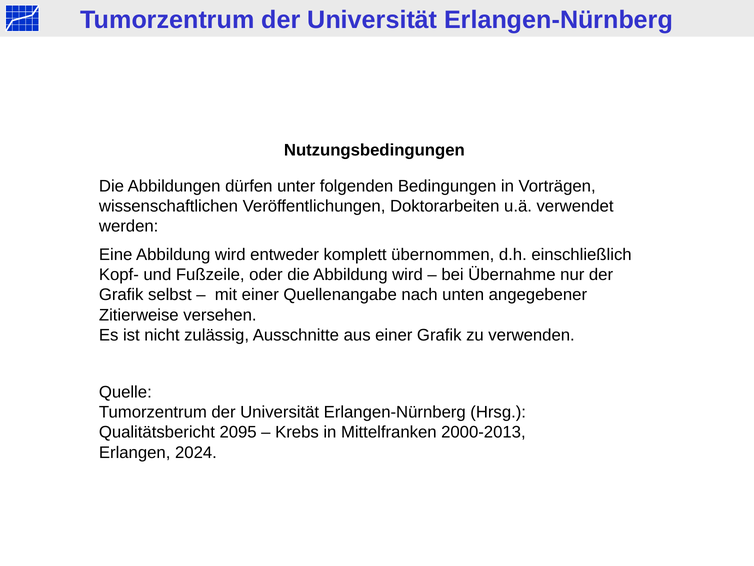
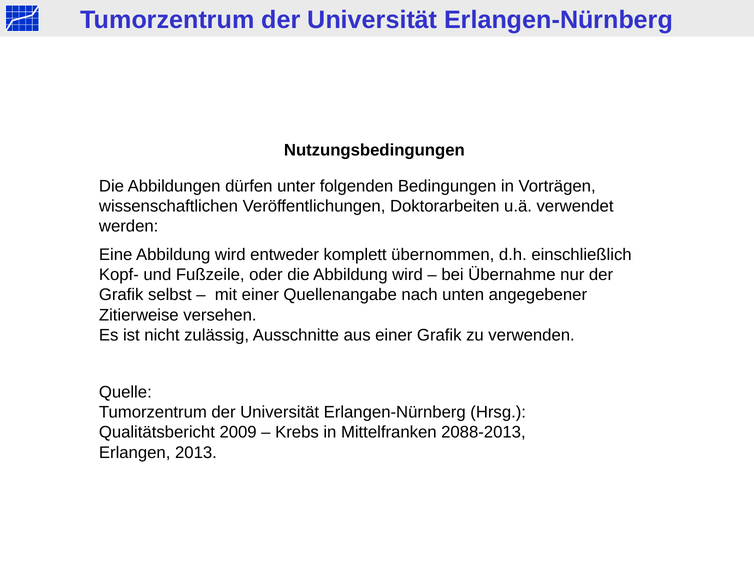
2095: 2095 -> 2009 (238, 432)
2000-2013: 2000-2013 -> 2088-2013 (483, 432)
2024: 2024 -> 2013 (196, 452)
